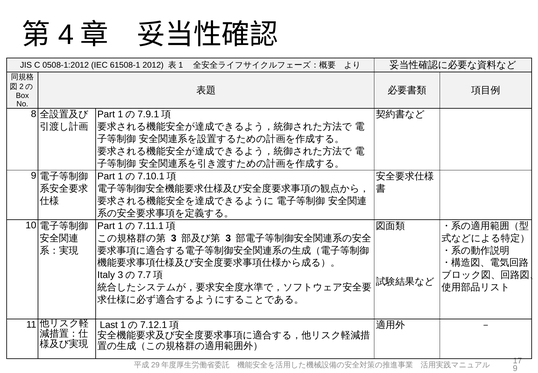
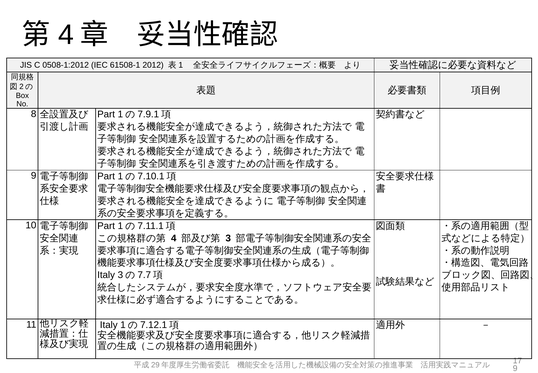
3: 3 -> 4 (174, 238)
Last: Last -> Italy (109, 325)
